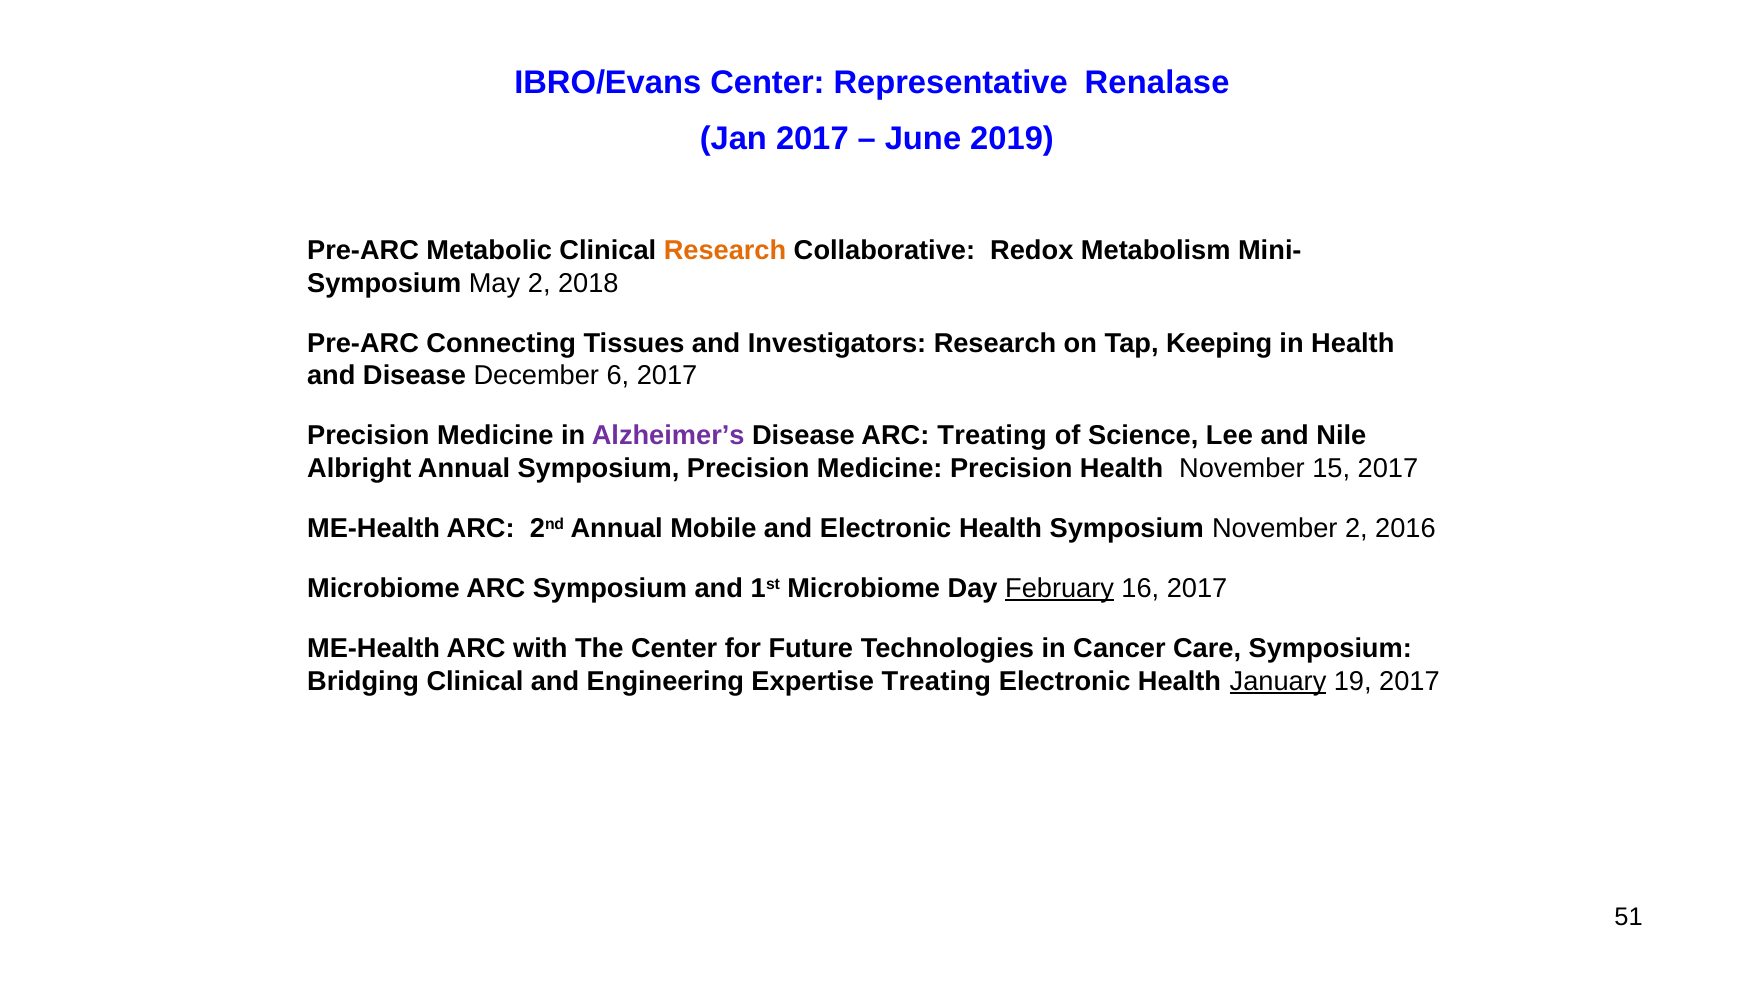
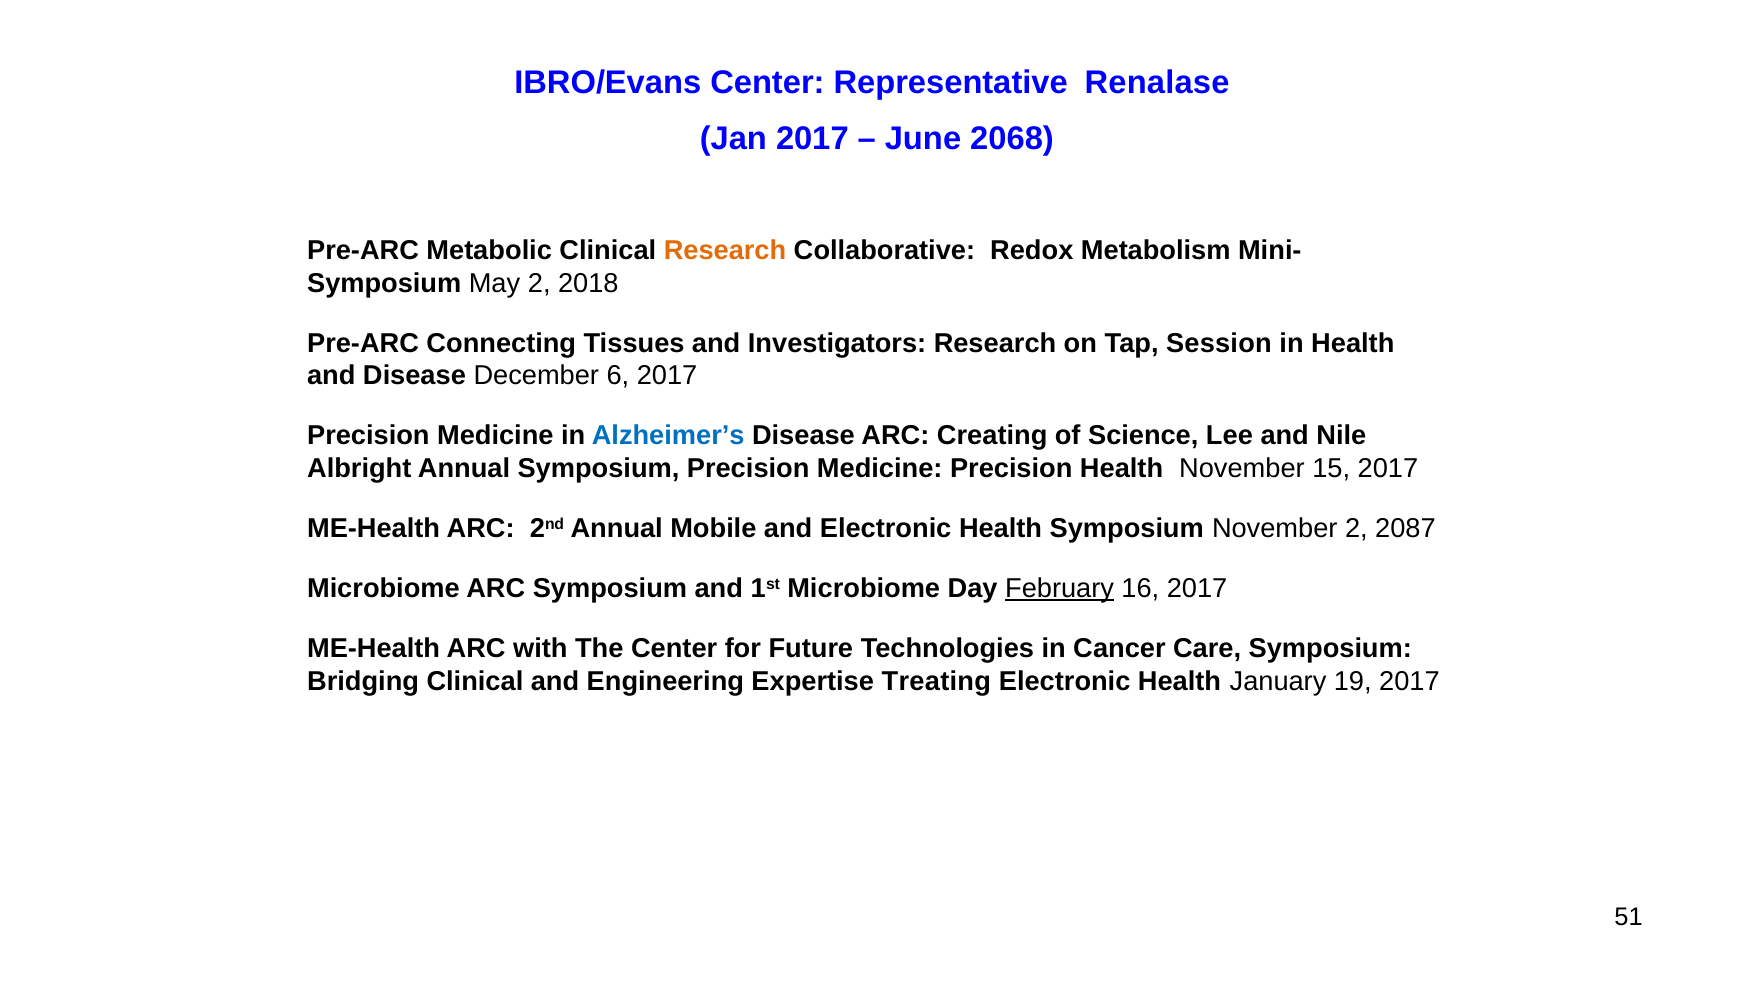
2019: 2019 -> 2068 (1012, 138)
Keeping: Keeping -> Session (1219, 343)
Alzheimer’s colour: purple -> blue (668, 436)
ARC Treating: Treating -> Creating (992, 436)
2016: 2016 -> 2087 (1405, 528)
January underline: present -> none (1278, 681)
